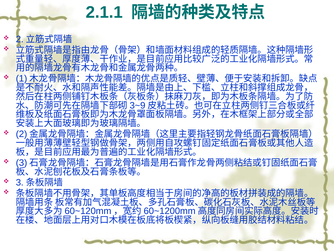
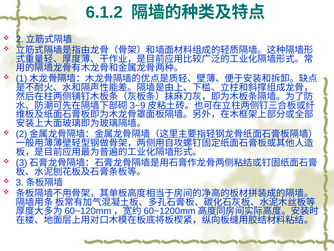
2.1.1: 2.1.1 -> 6.1.2 (104, 12)
